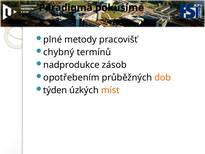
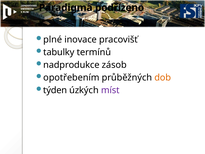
pokusíme: pokusíme -> podřízeno (120, 8)
metody: metody -> inovace (81, 40)
chybný: chybný -> tabulky (59, 52)
míst colour: orange -> purple (110, 90)
